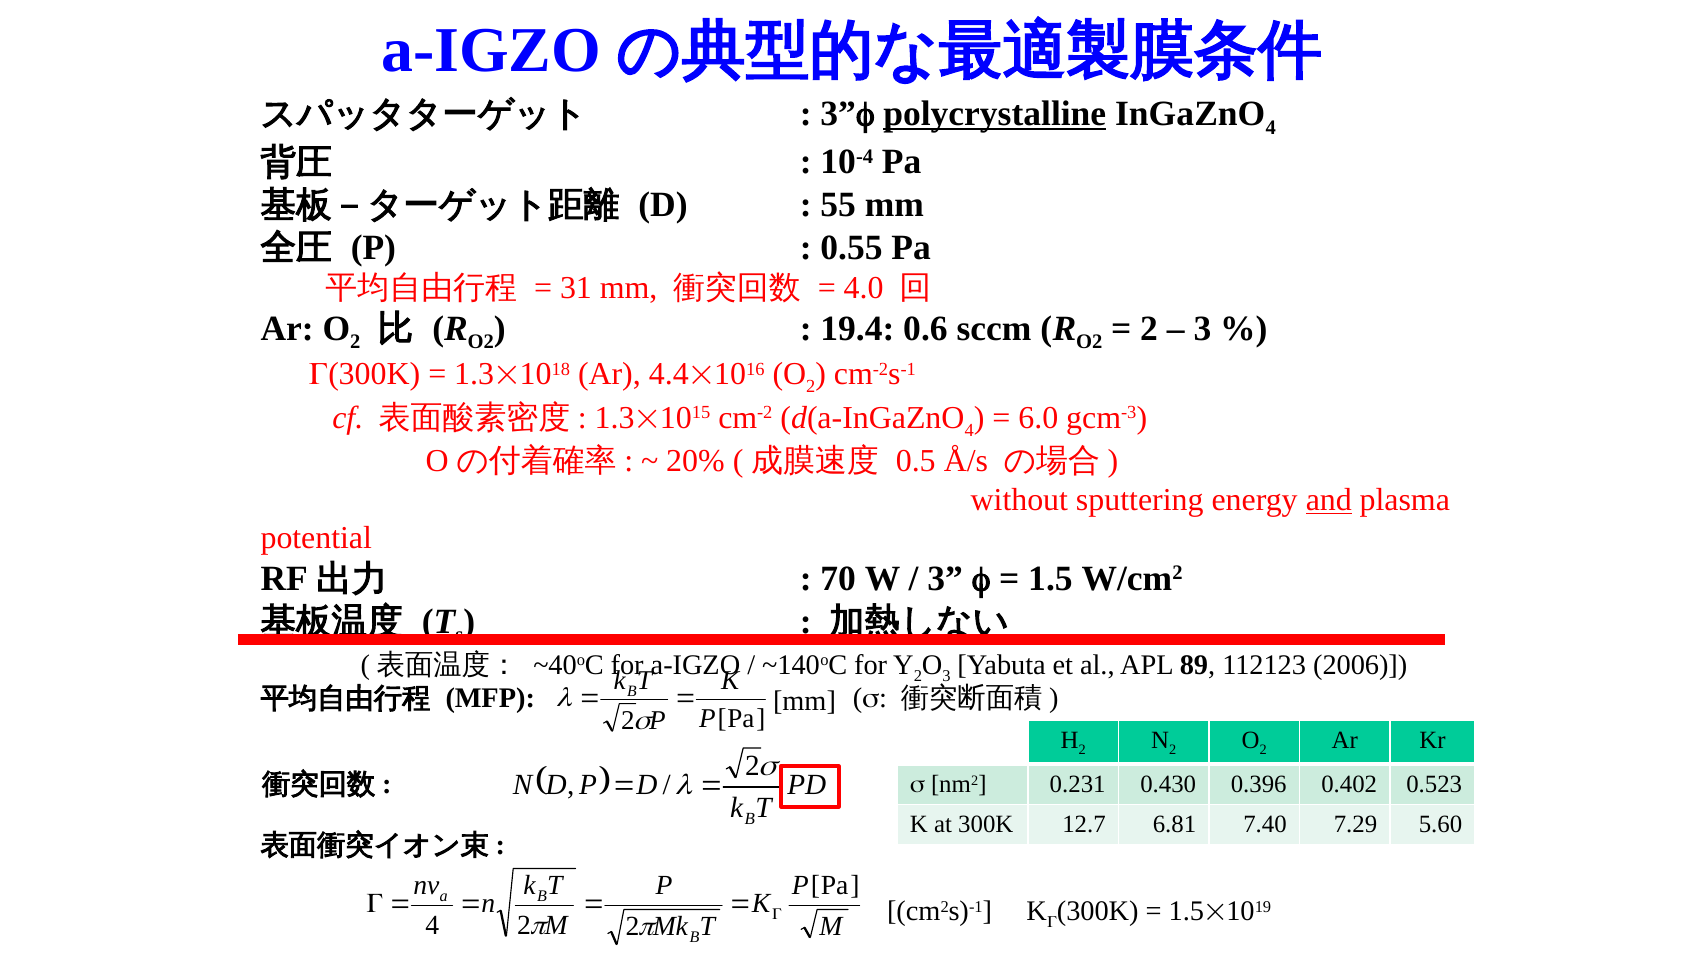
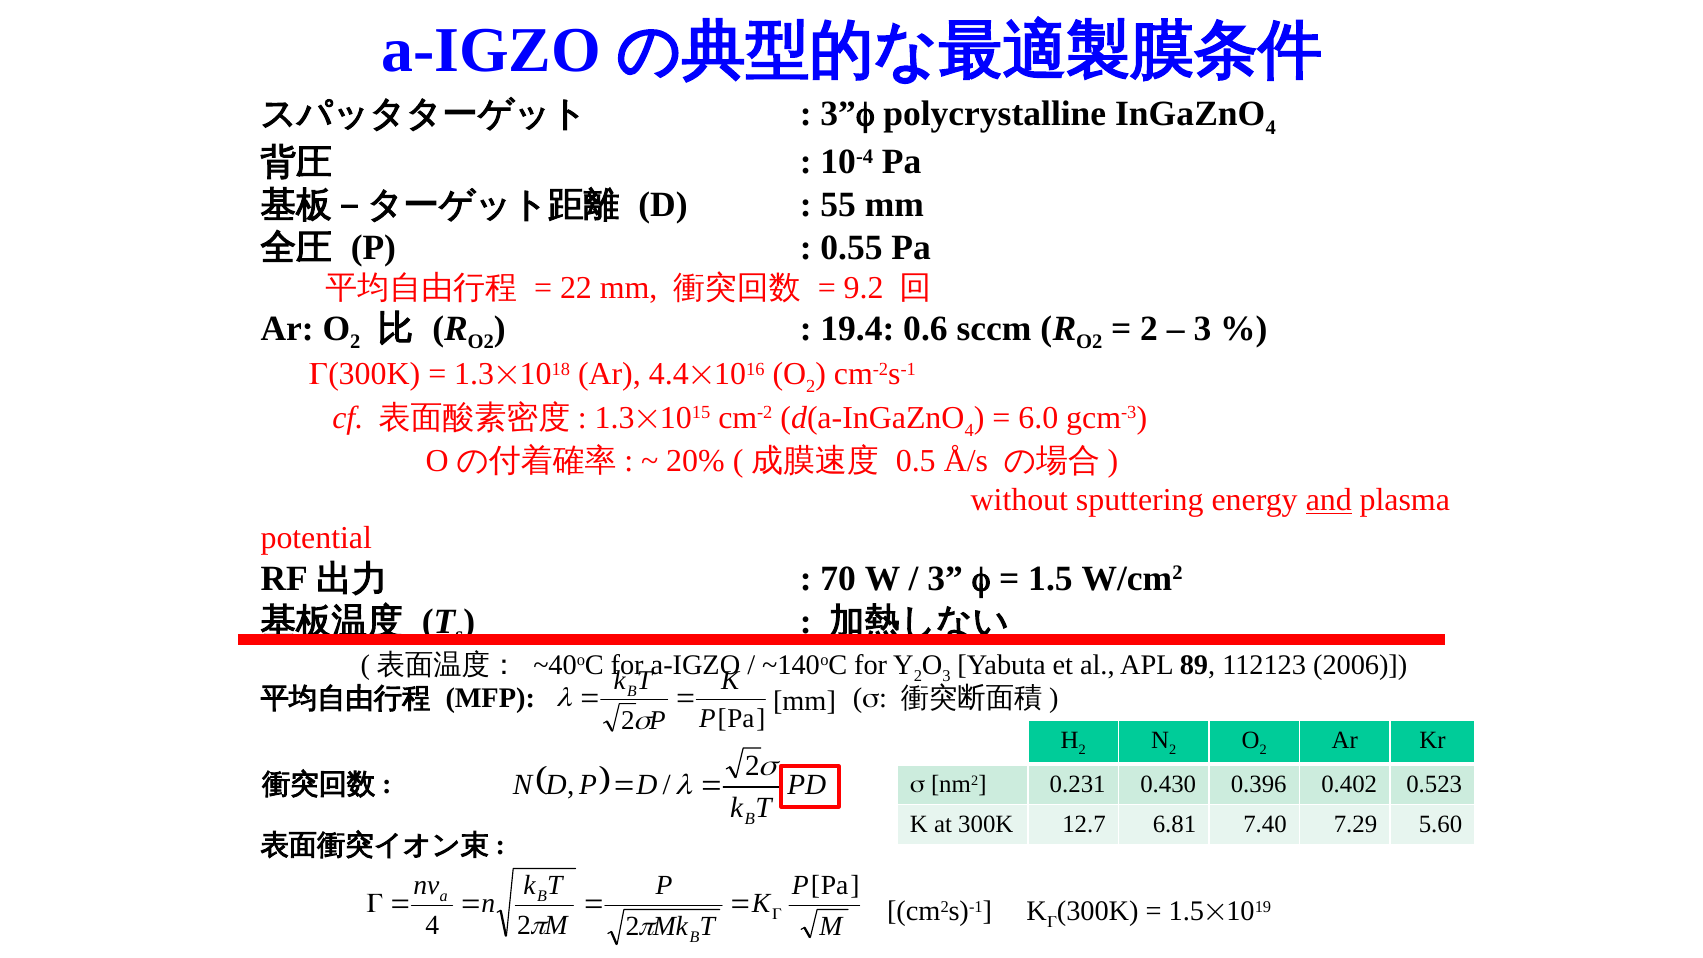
polycrystalline underline: present -> none (995, 114)
31: 31 -> 22 (576, 288)
4.0: 4.0 -> 9.2 (864, 288)
